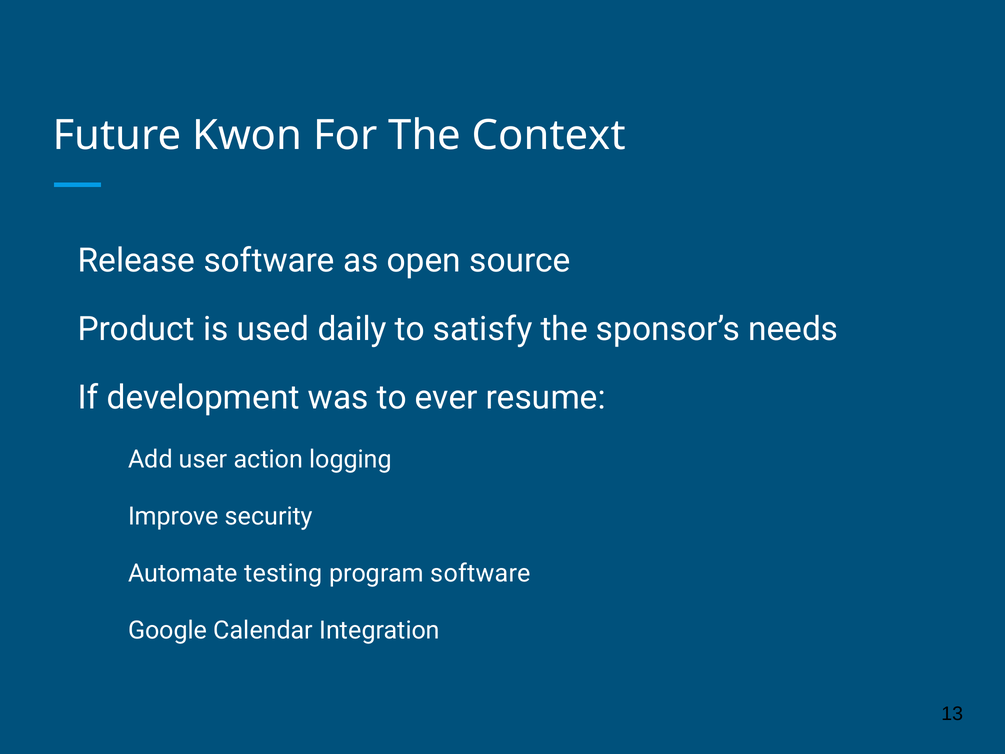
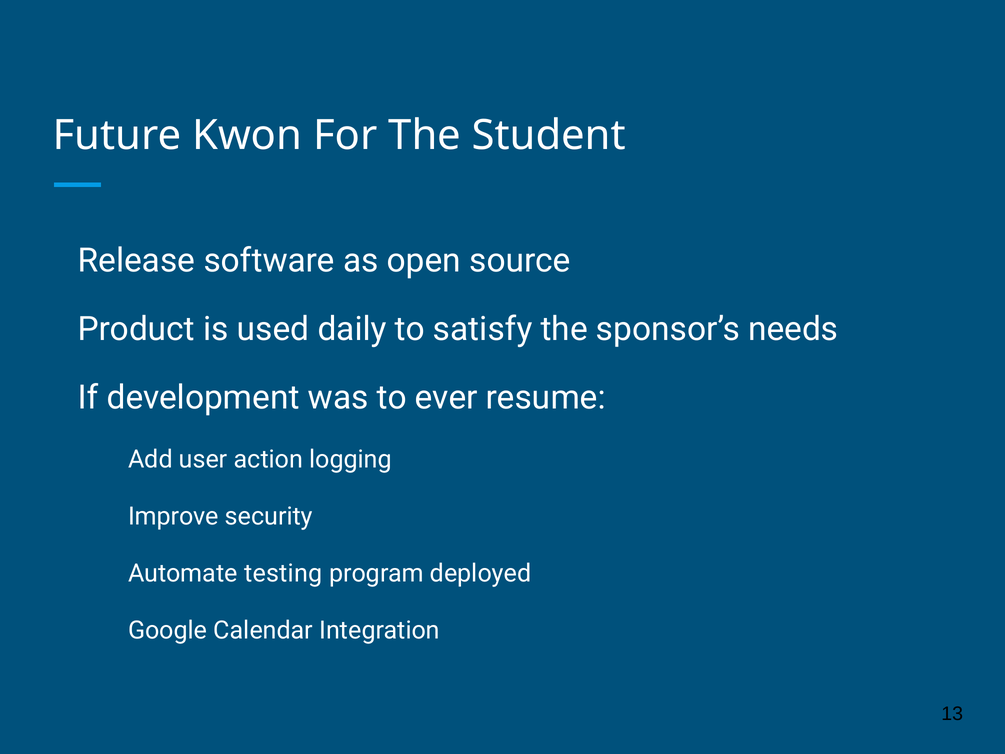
Context: Context -> Student (549, 135)
program software: software -> deployed (481, 573)
